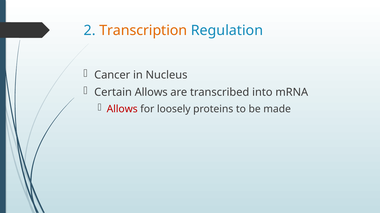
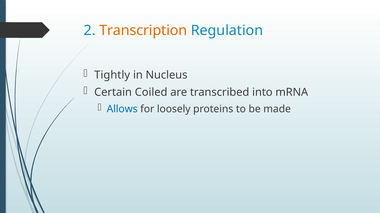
Cancer: Cancer -> Tightly (112, 75)
Certain Allows: Allows -> Coiled (151, 93)
Allows colour: red -> blue (122, 109)
